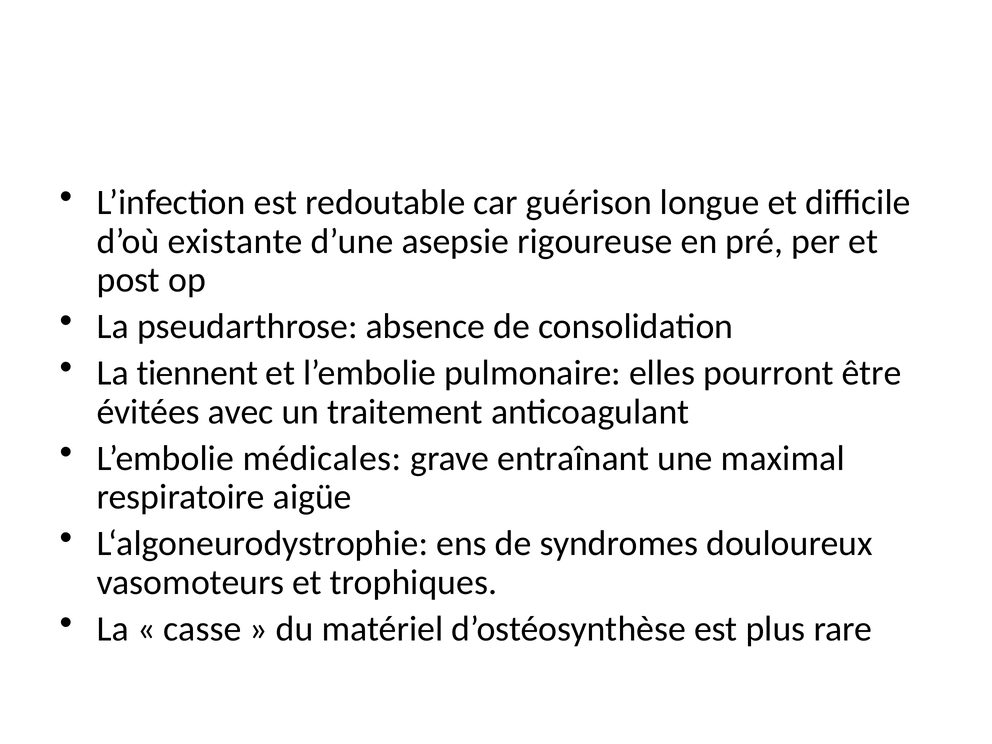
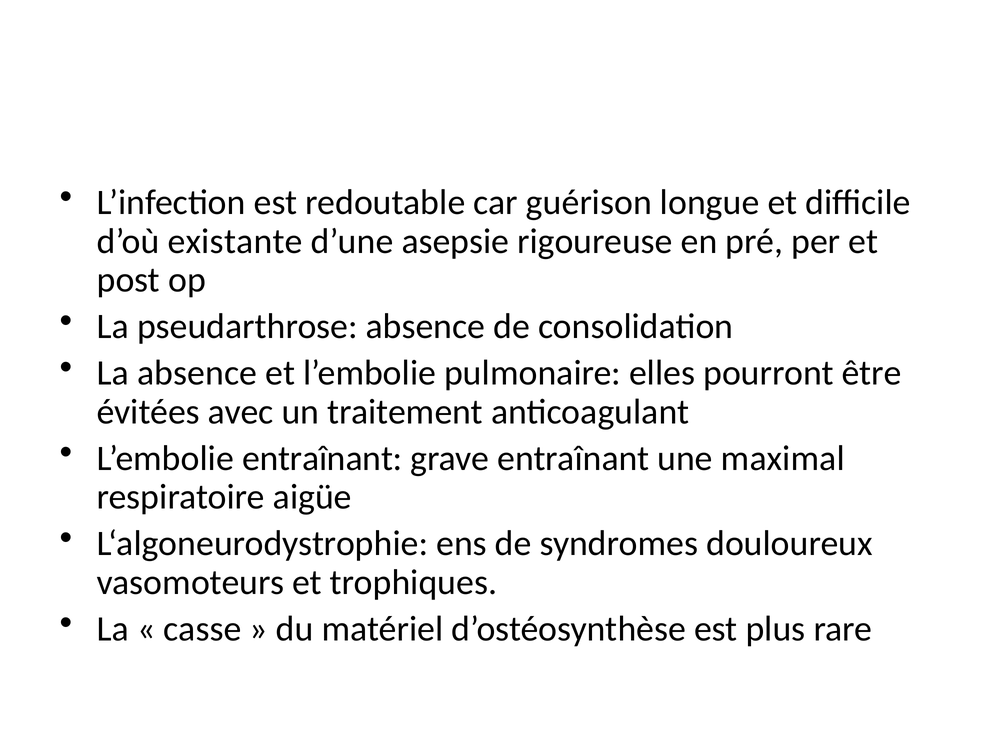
La tiennent: tiennent -> absence (197, 373)
L’embolie médicales: médicales -> entraînant (322, 458)
